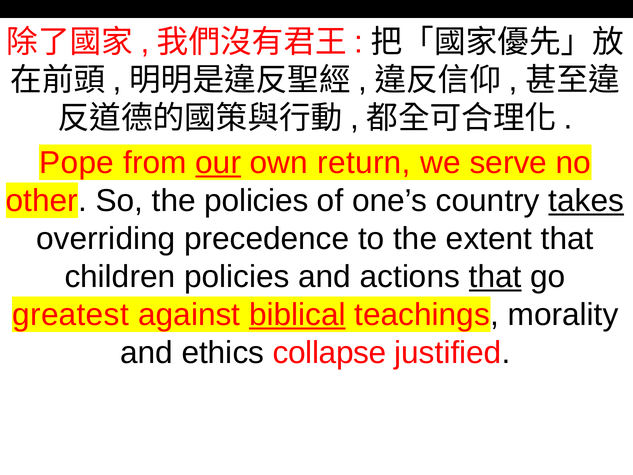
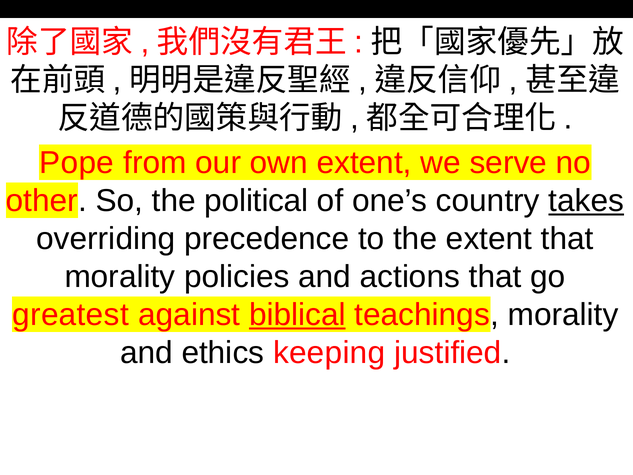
our underline: present -> none (218, 163)
own return: return -> extent (364, 163)
the policies: policies -> political (256, 201)
children: children -> morality (120, 277)
that underline: present -> none (495, 277)
collapse: collapse -> keeping (329, 353)
